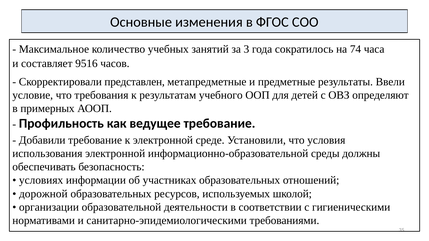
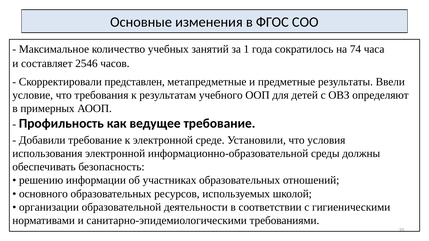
3: 3 -> 1 (246, 49)
9516: 9516 -> 2546 (86, 64)
условиях: условиях -> решению (41, 181)
дорожной: дорожной -> основного (43, 194)
